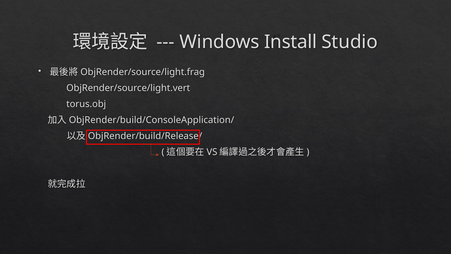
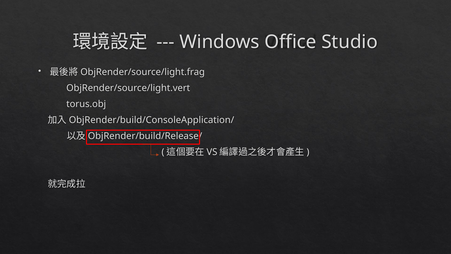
Install: Install -> Office (290, 42)
